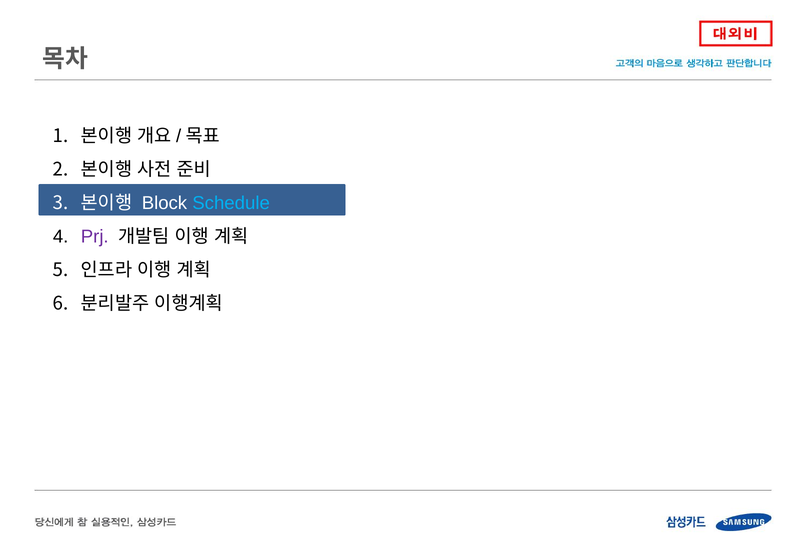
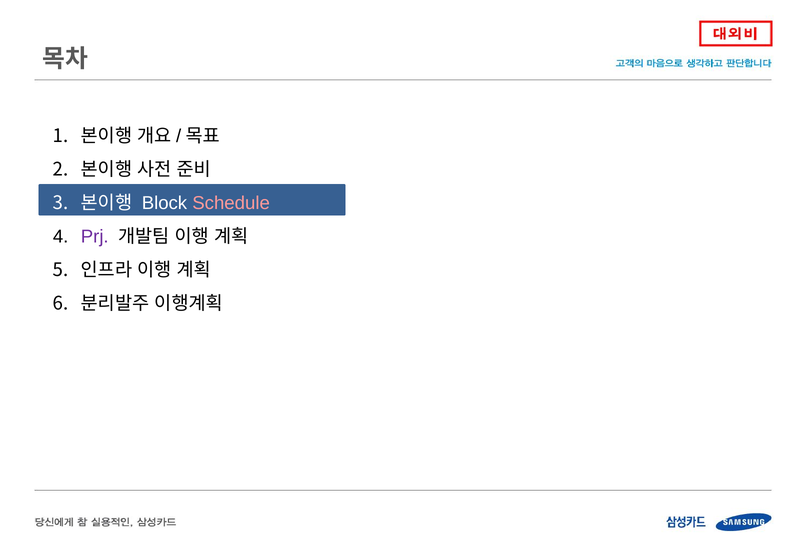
Schedule colour: light blue -> pink (231, 203)
